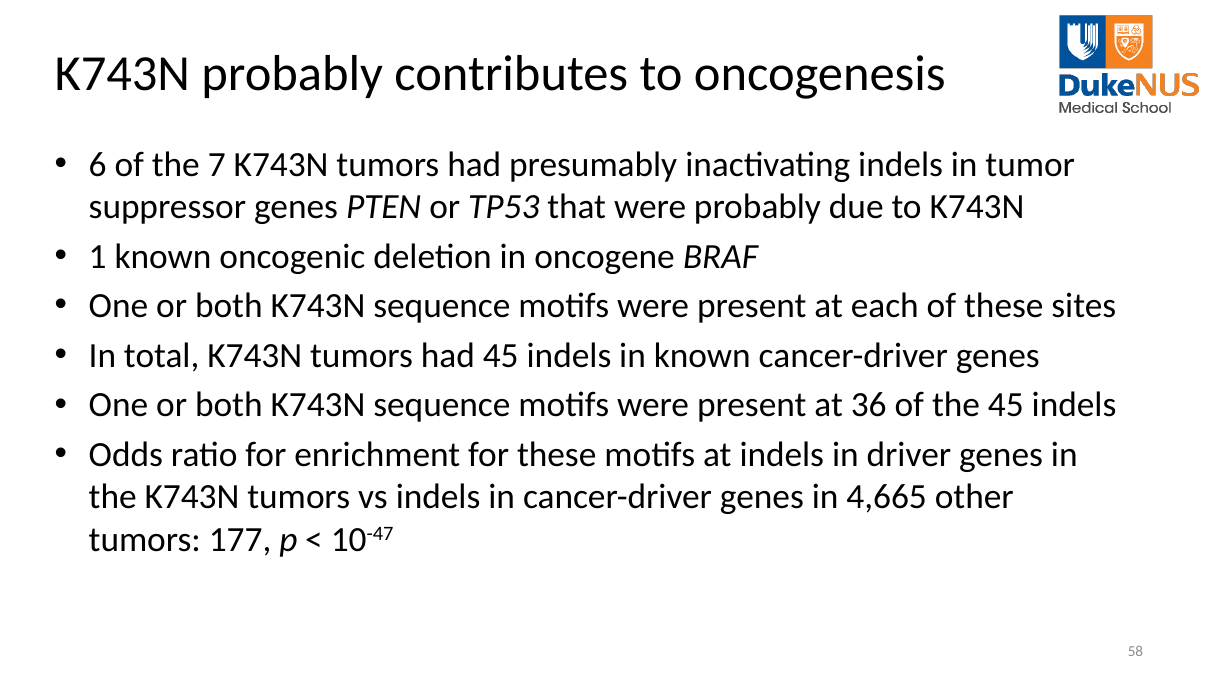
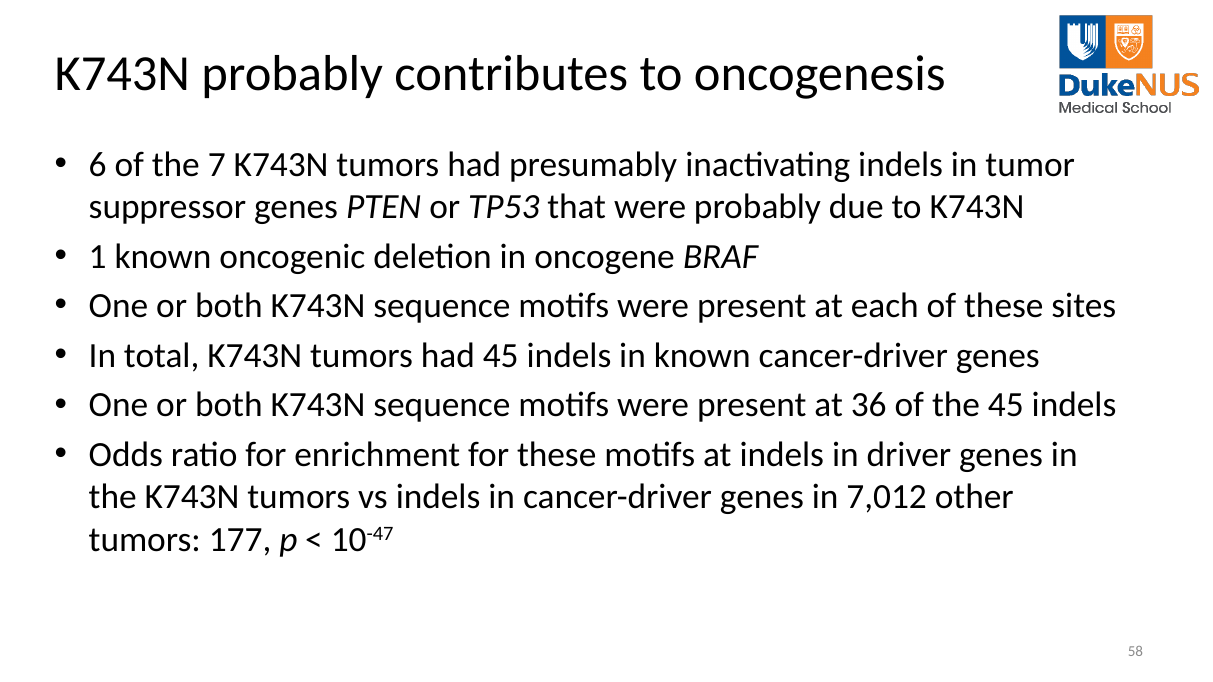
4,665: 4,665 -> 7,012 (887, 498)
